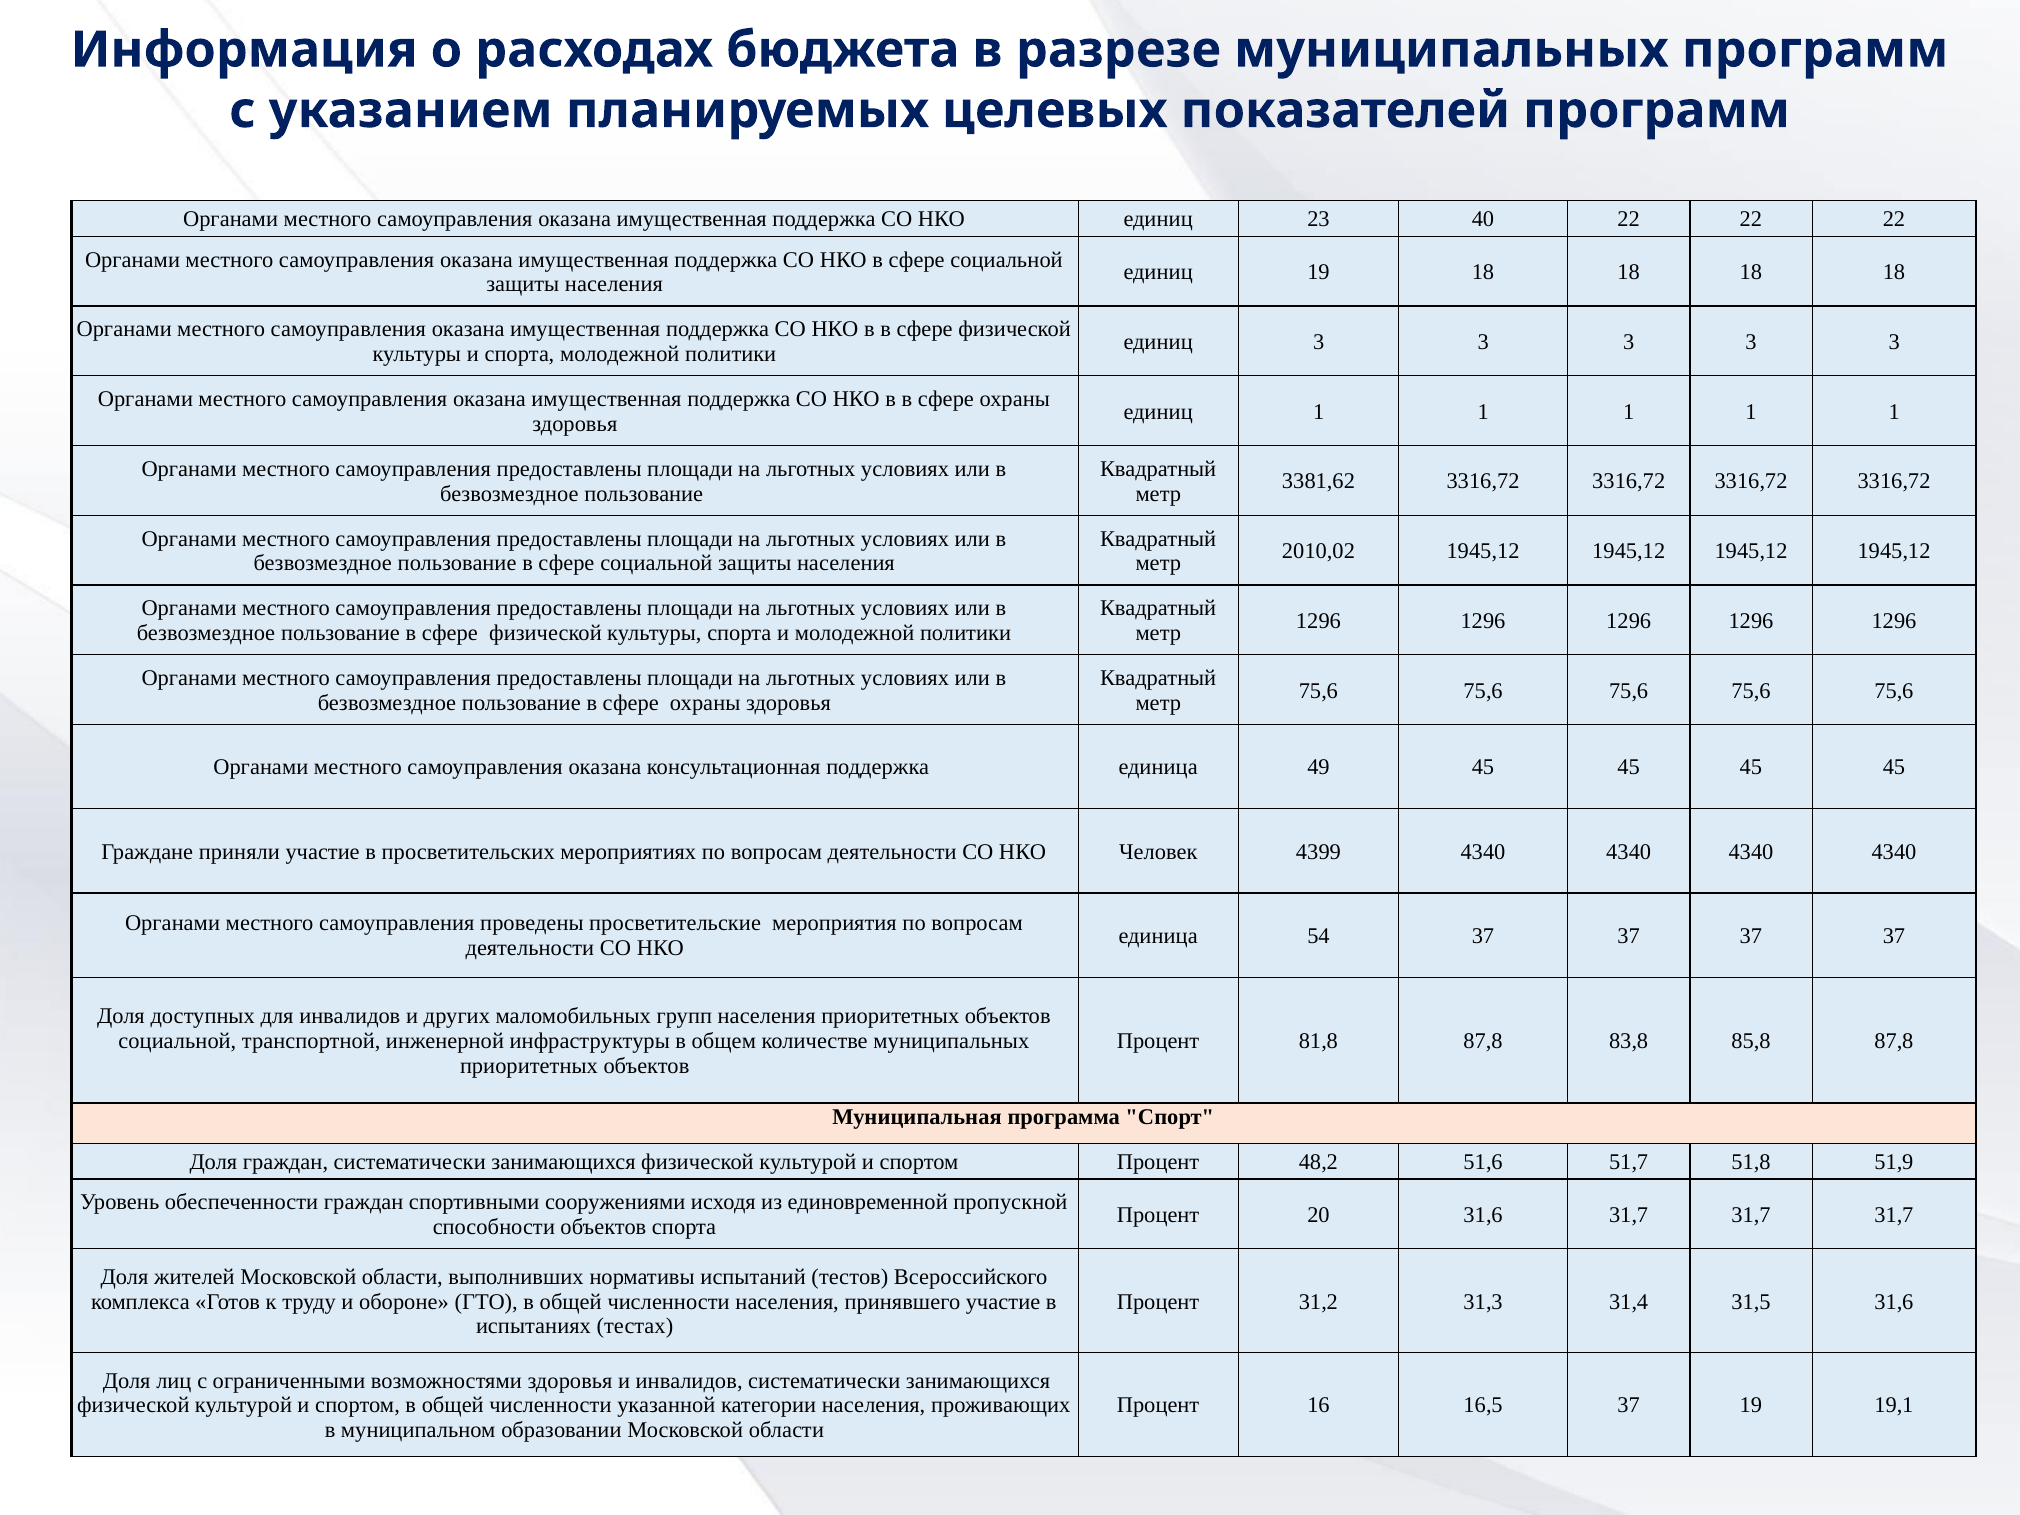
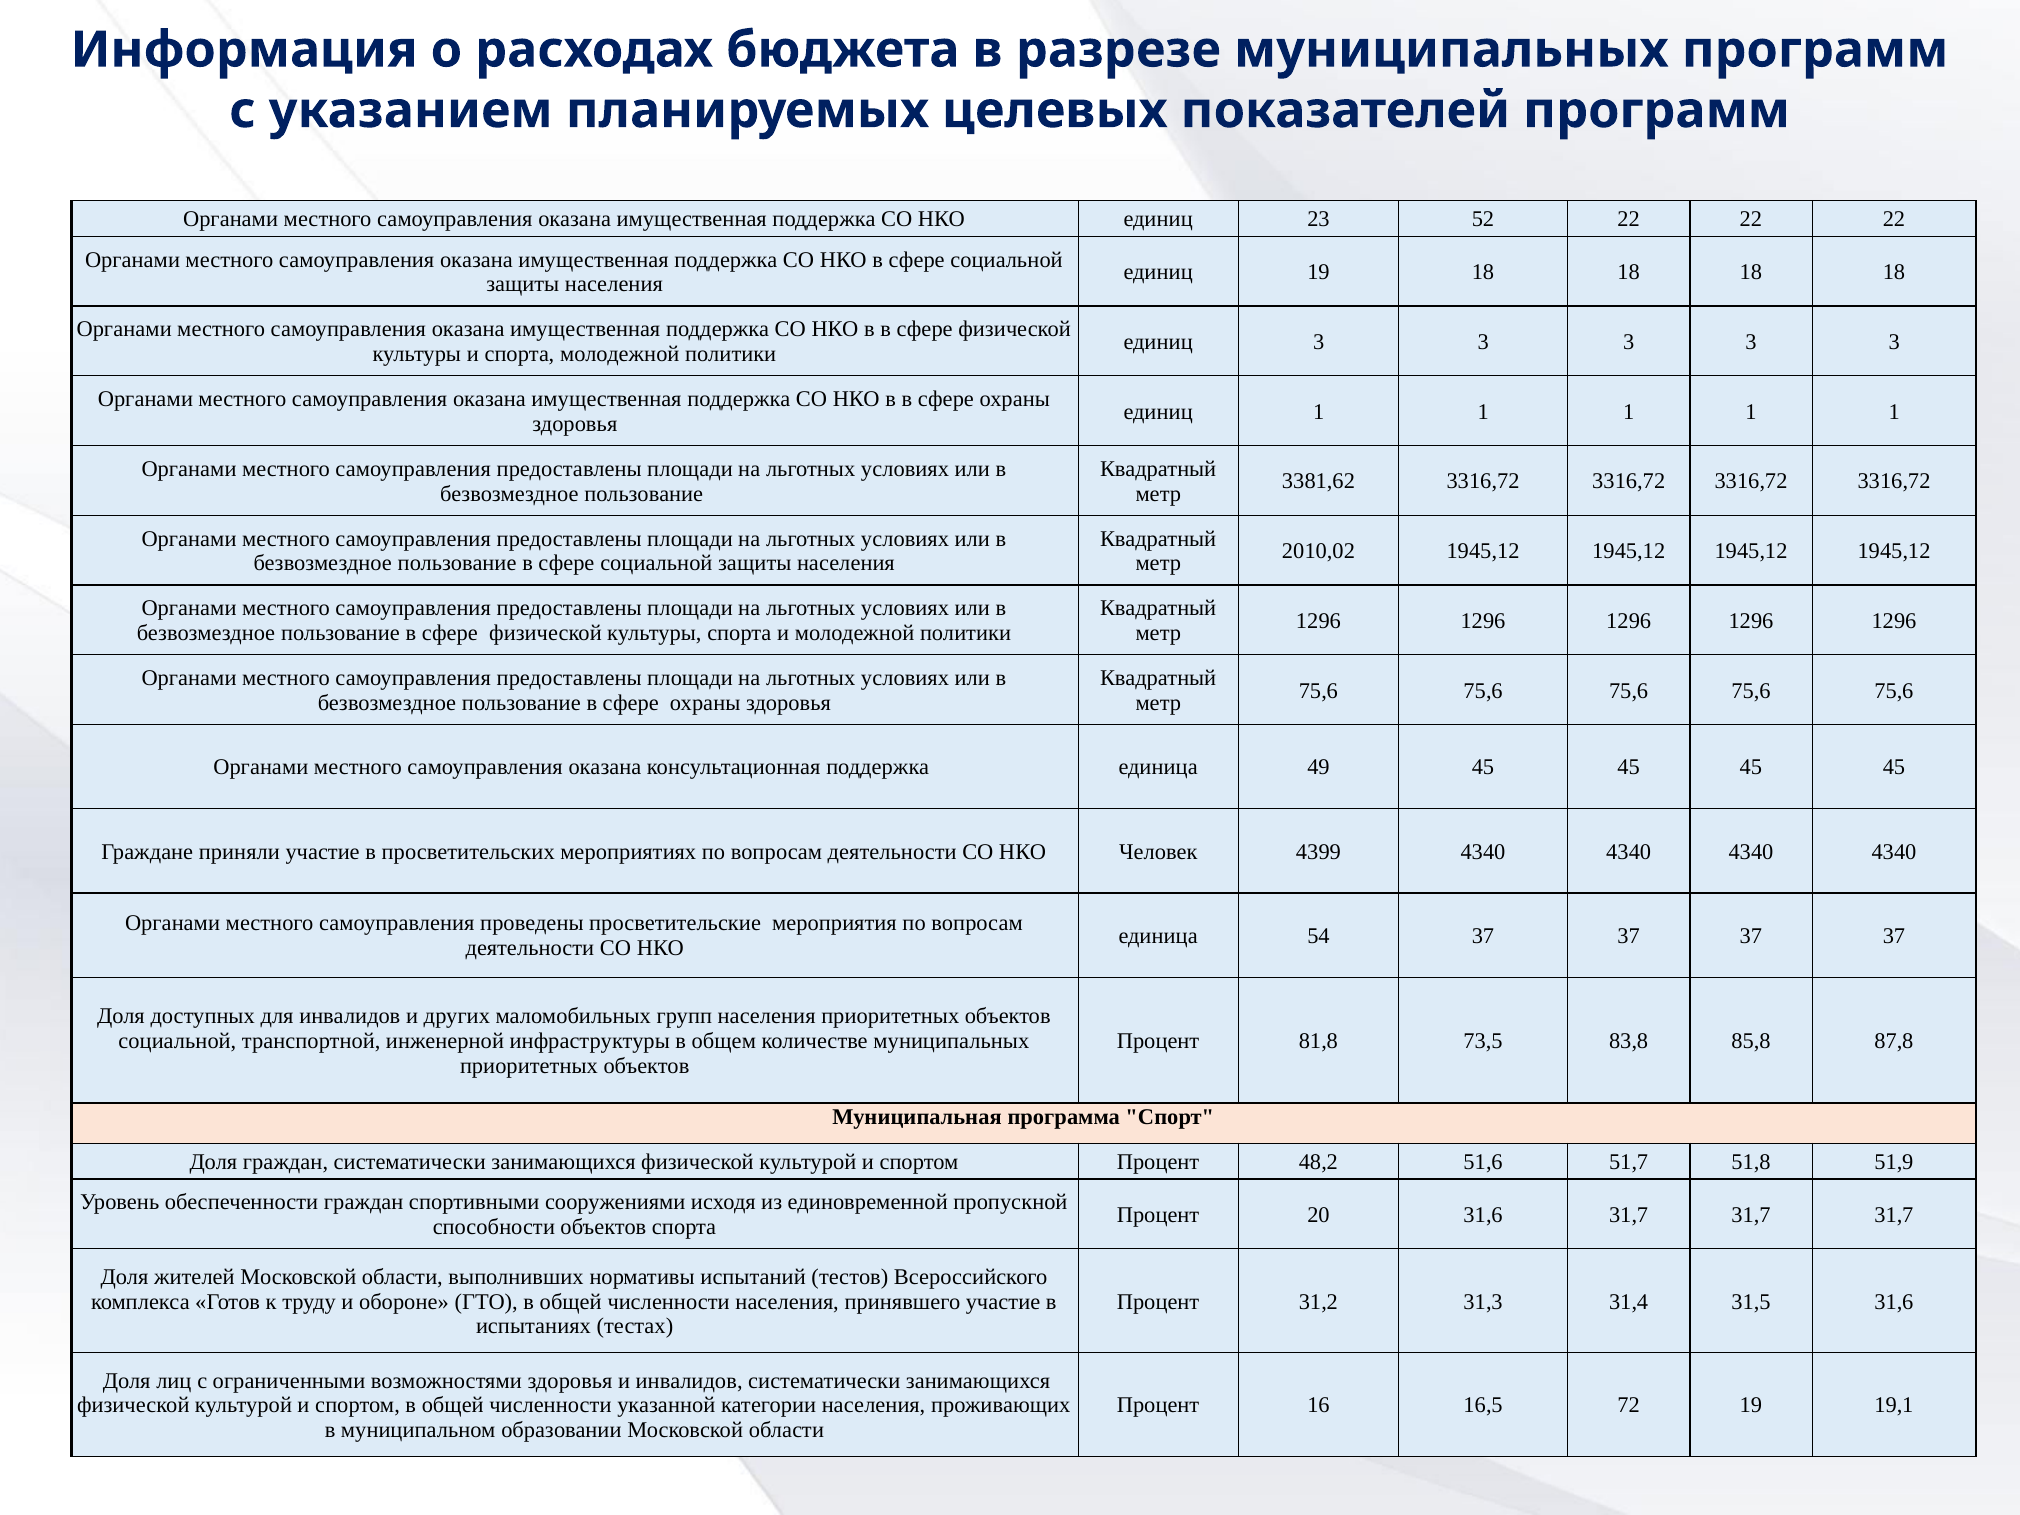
40: 40 -> 52 (1483, 219)
81,8 87,8: 87,8 -> 73,5 (1483, 1041)
16,5 37: 37 -> 72 (1629, 1406)
